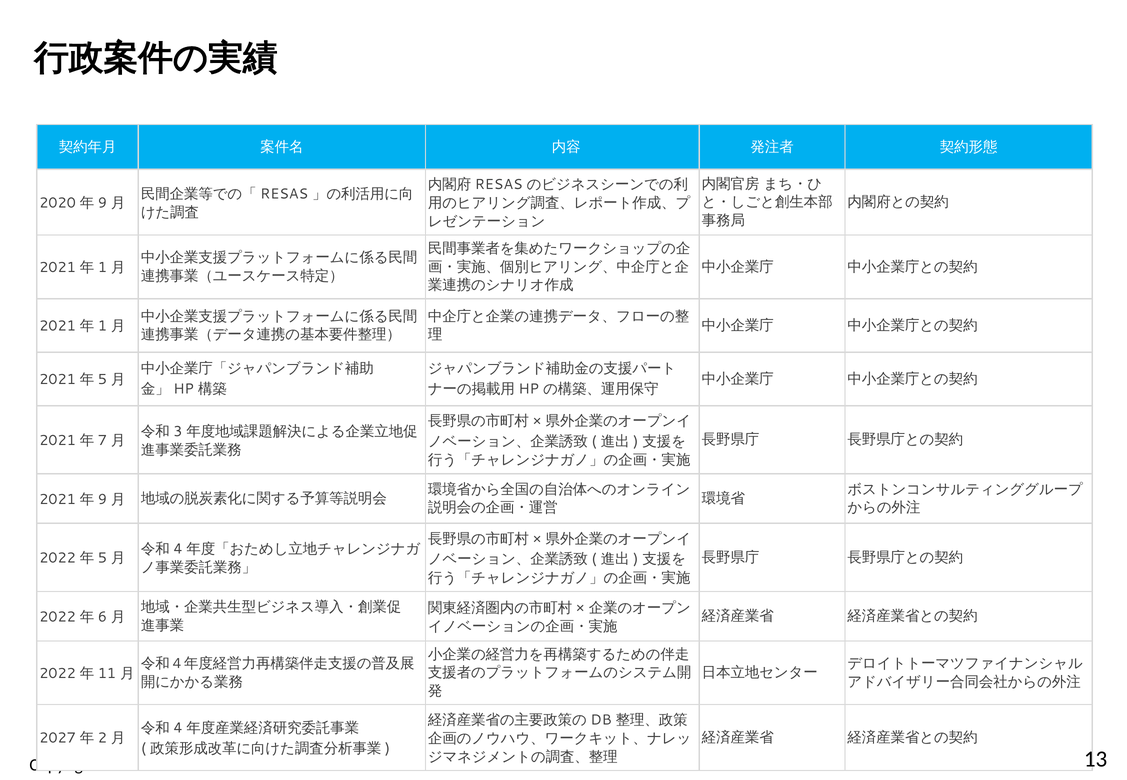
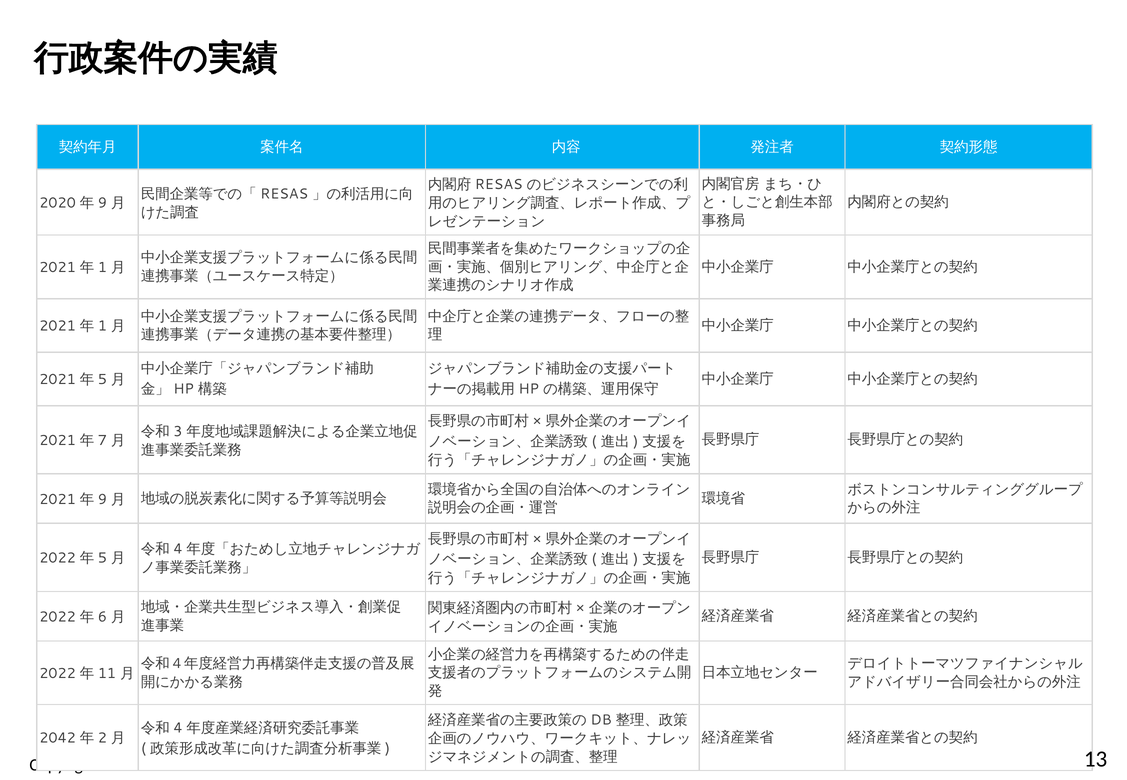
2027: 2027 -> 2042 (58, 738)
